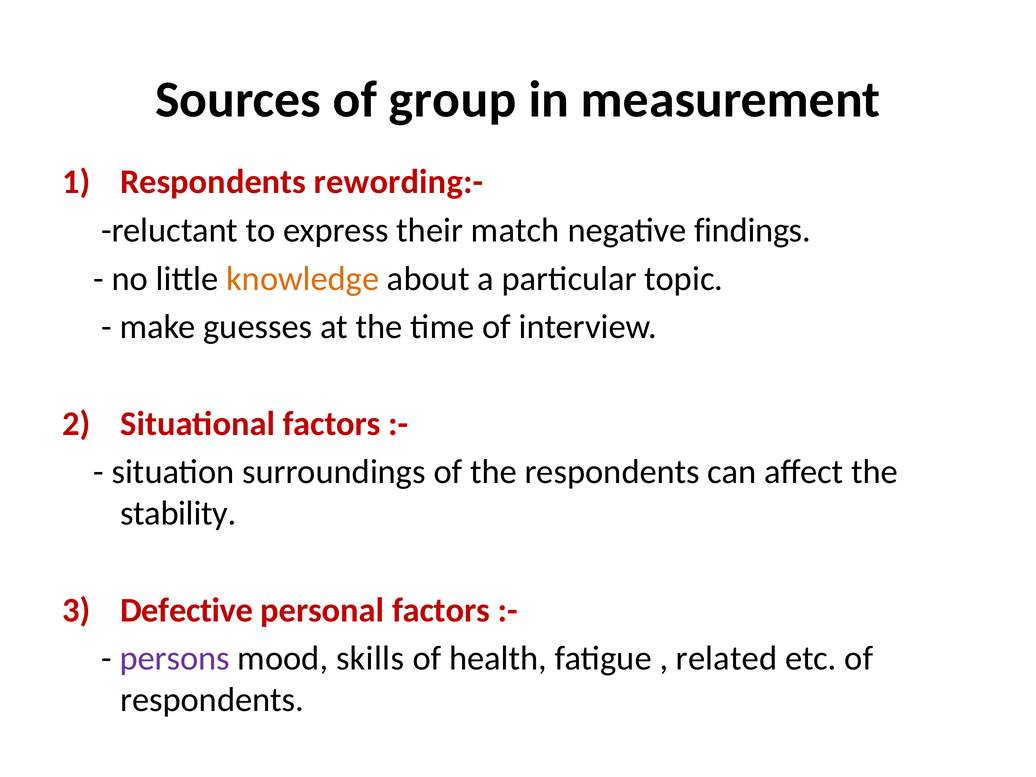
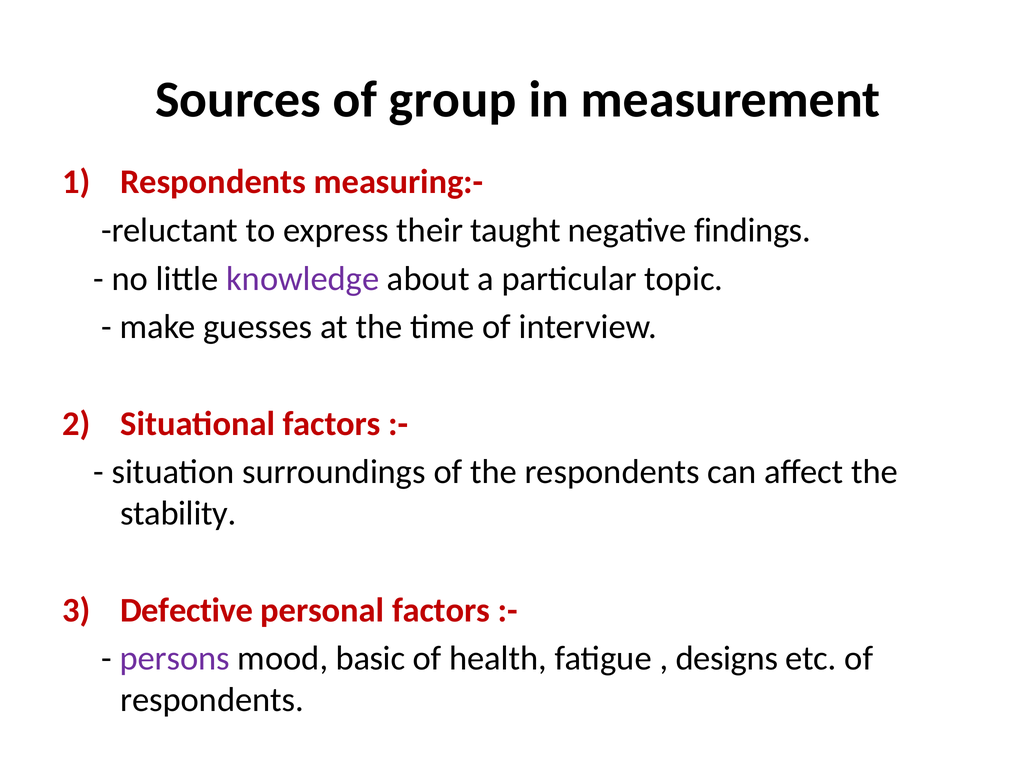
rewording:-: rewording:- -> measuring:- (399, 182)
match: match -> taught (515, 230)
knowledge colour: orange -> purple (303, 279)
skills: skills -> basic (370, 659)
related: related -> designs (727, 659)
